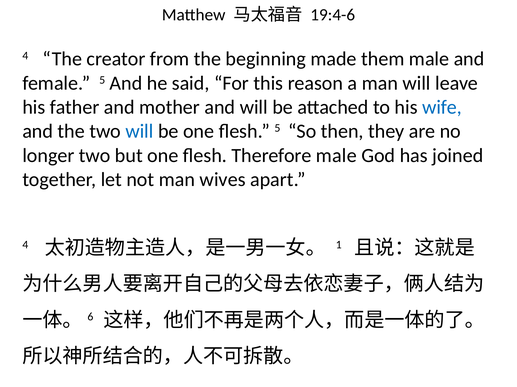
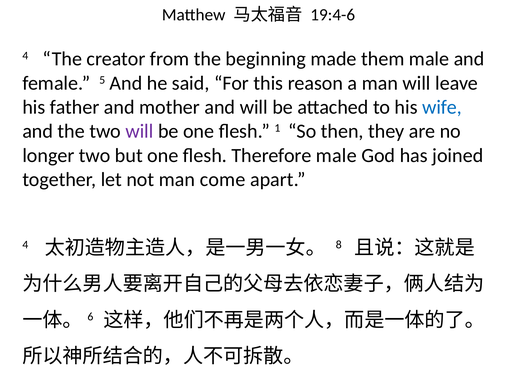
will colour: blue -> purple (139, 132)
flesh 5: 5 -> 1 (277, 128)
wives: wives -> come (223, 180)
1: 1 -> 8 (339, 245)
